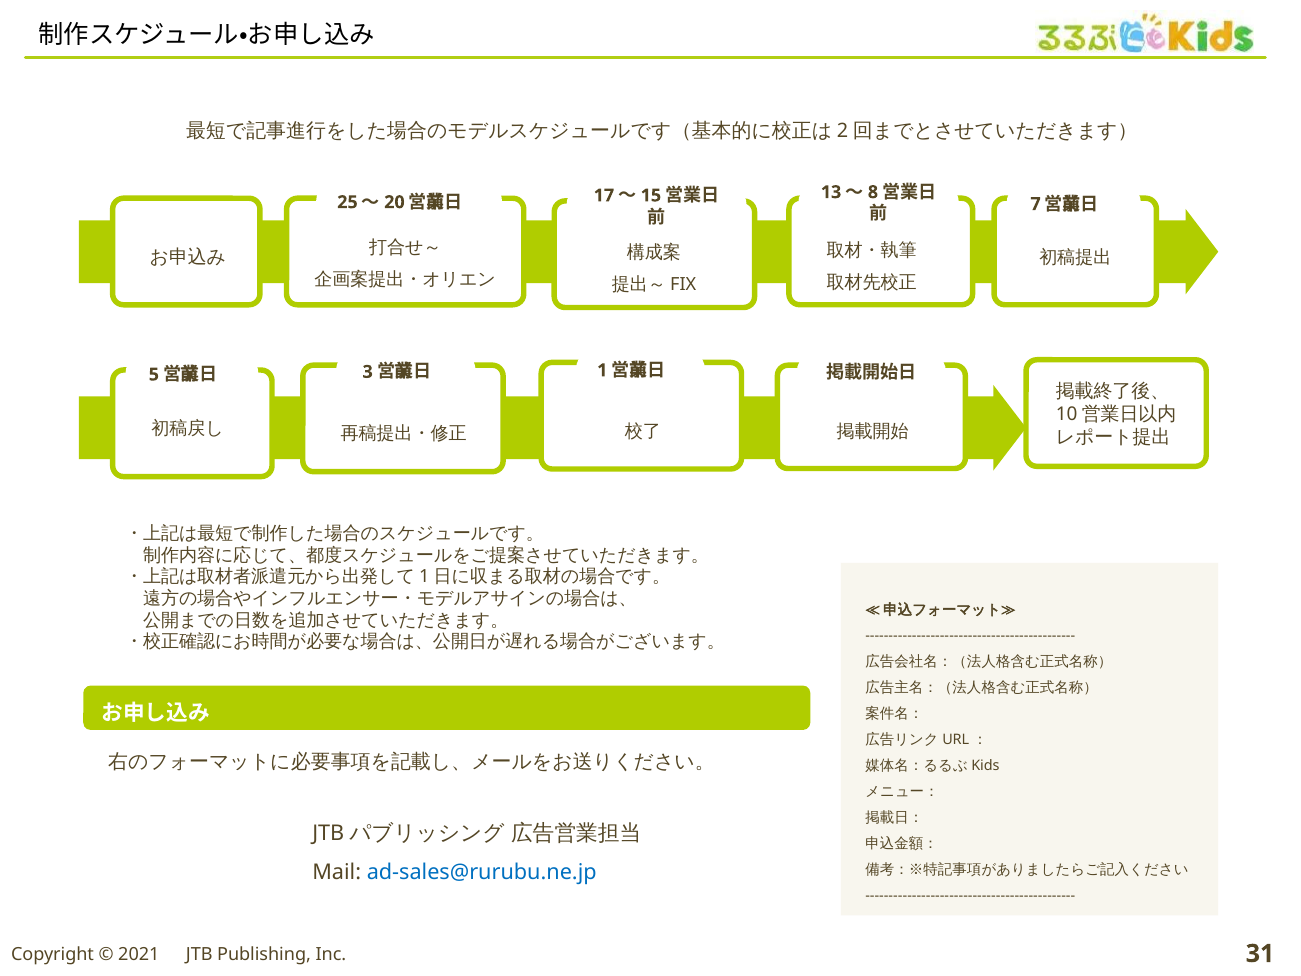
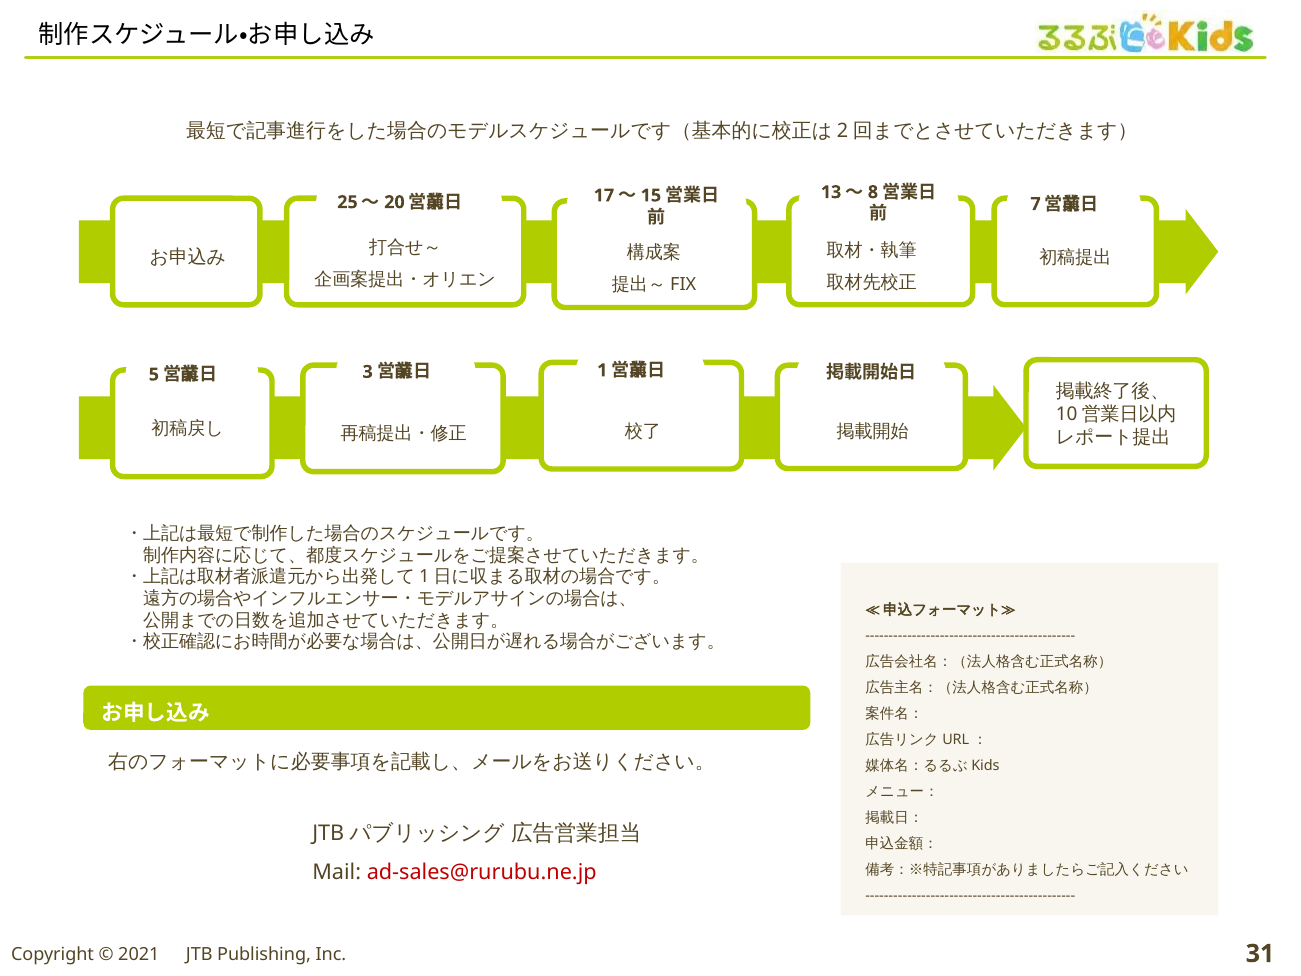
ad-sales@rurubu.ne.jp colour: blue -> red (482, 873)
